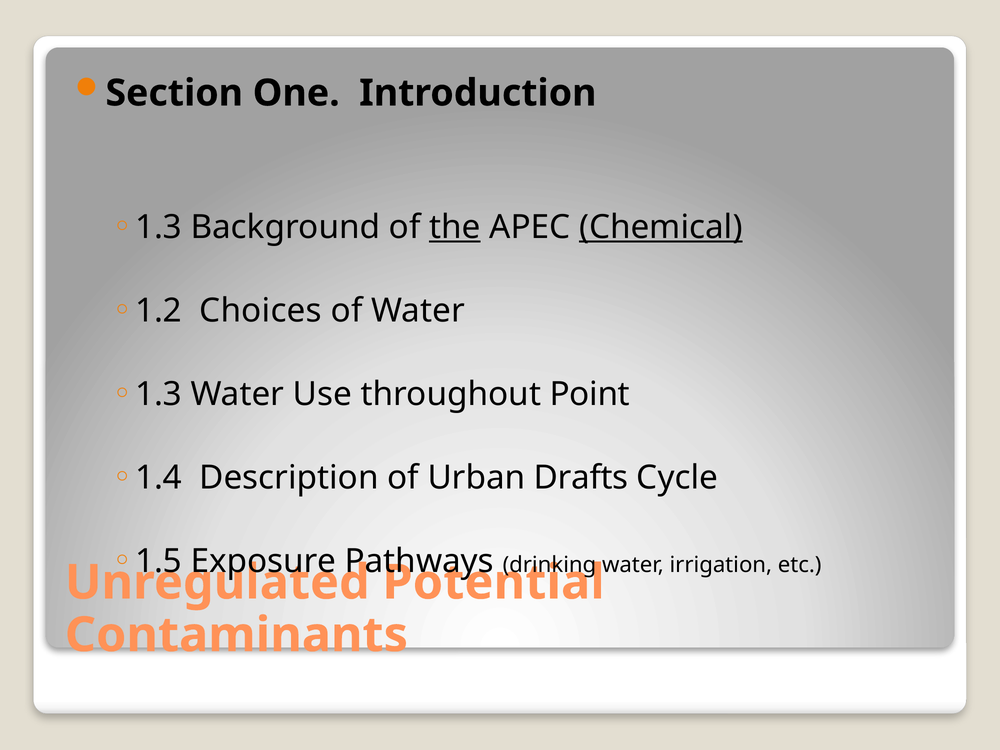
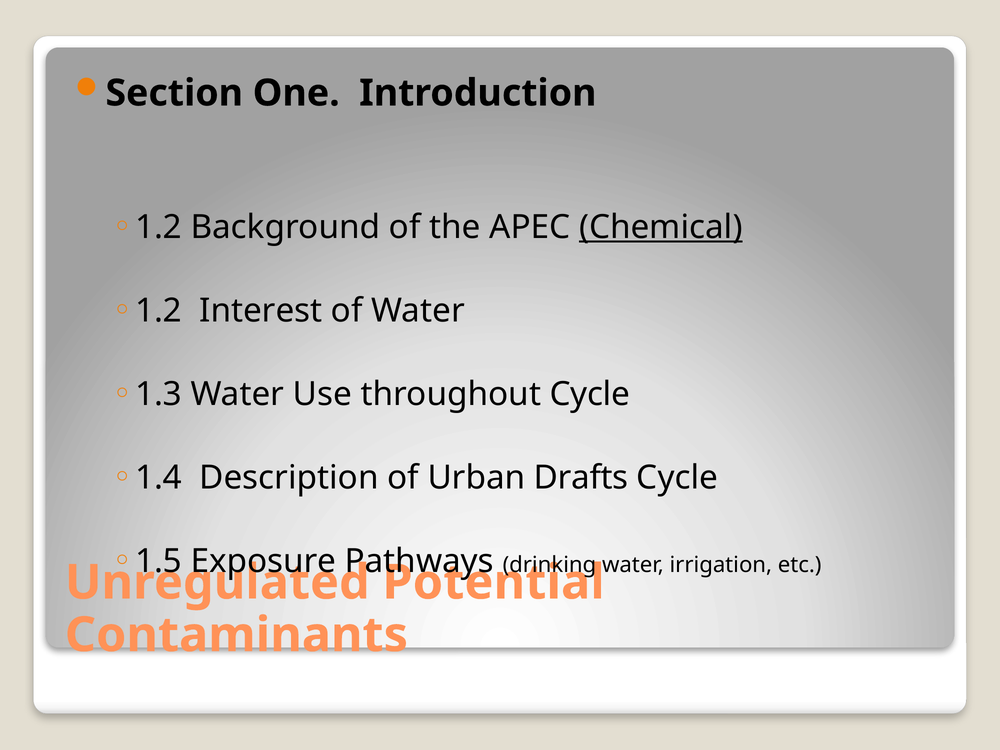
1.3: 1.3 -> 1.2 (159, 227)
the underline: present -> none (455, 227)
Choices: Choices -> Interest (261, 311)
throughout Point: Point -> Cycle (590, 394)
